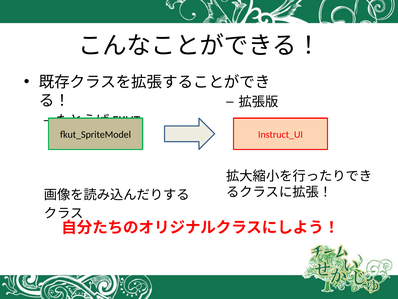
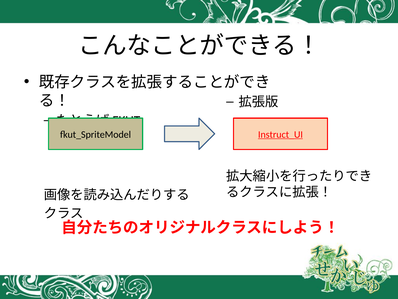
Instruct_UI underline: none -> present (280, 134)
